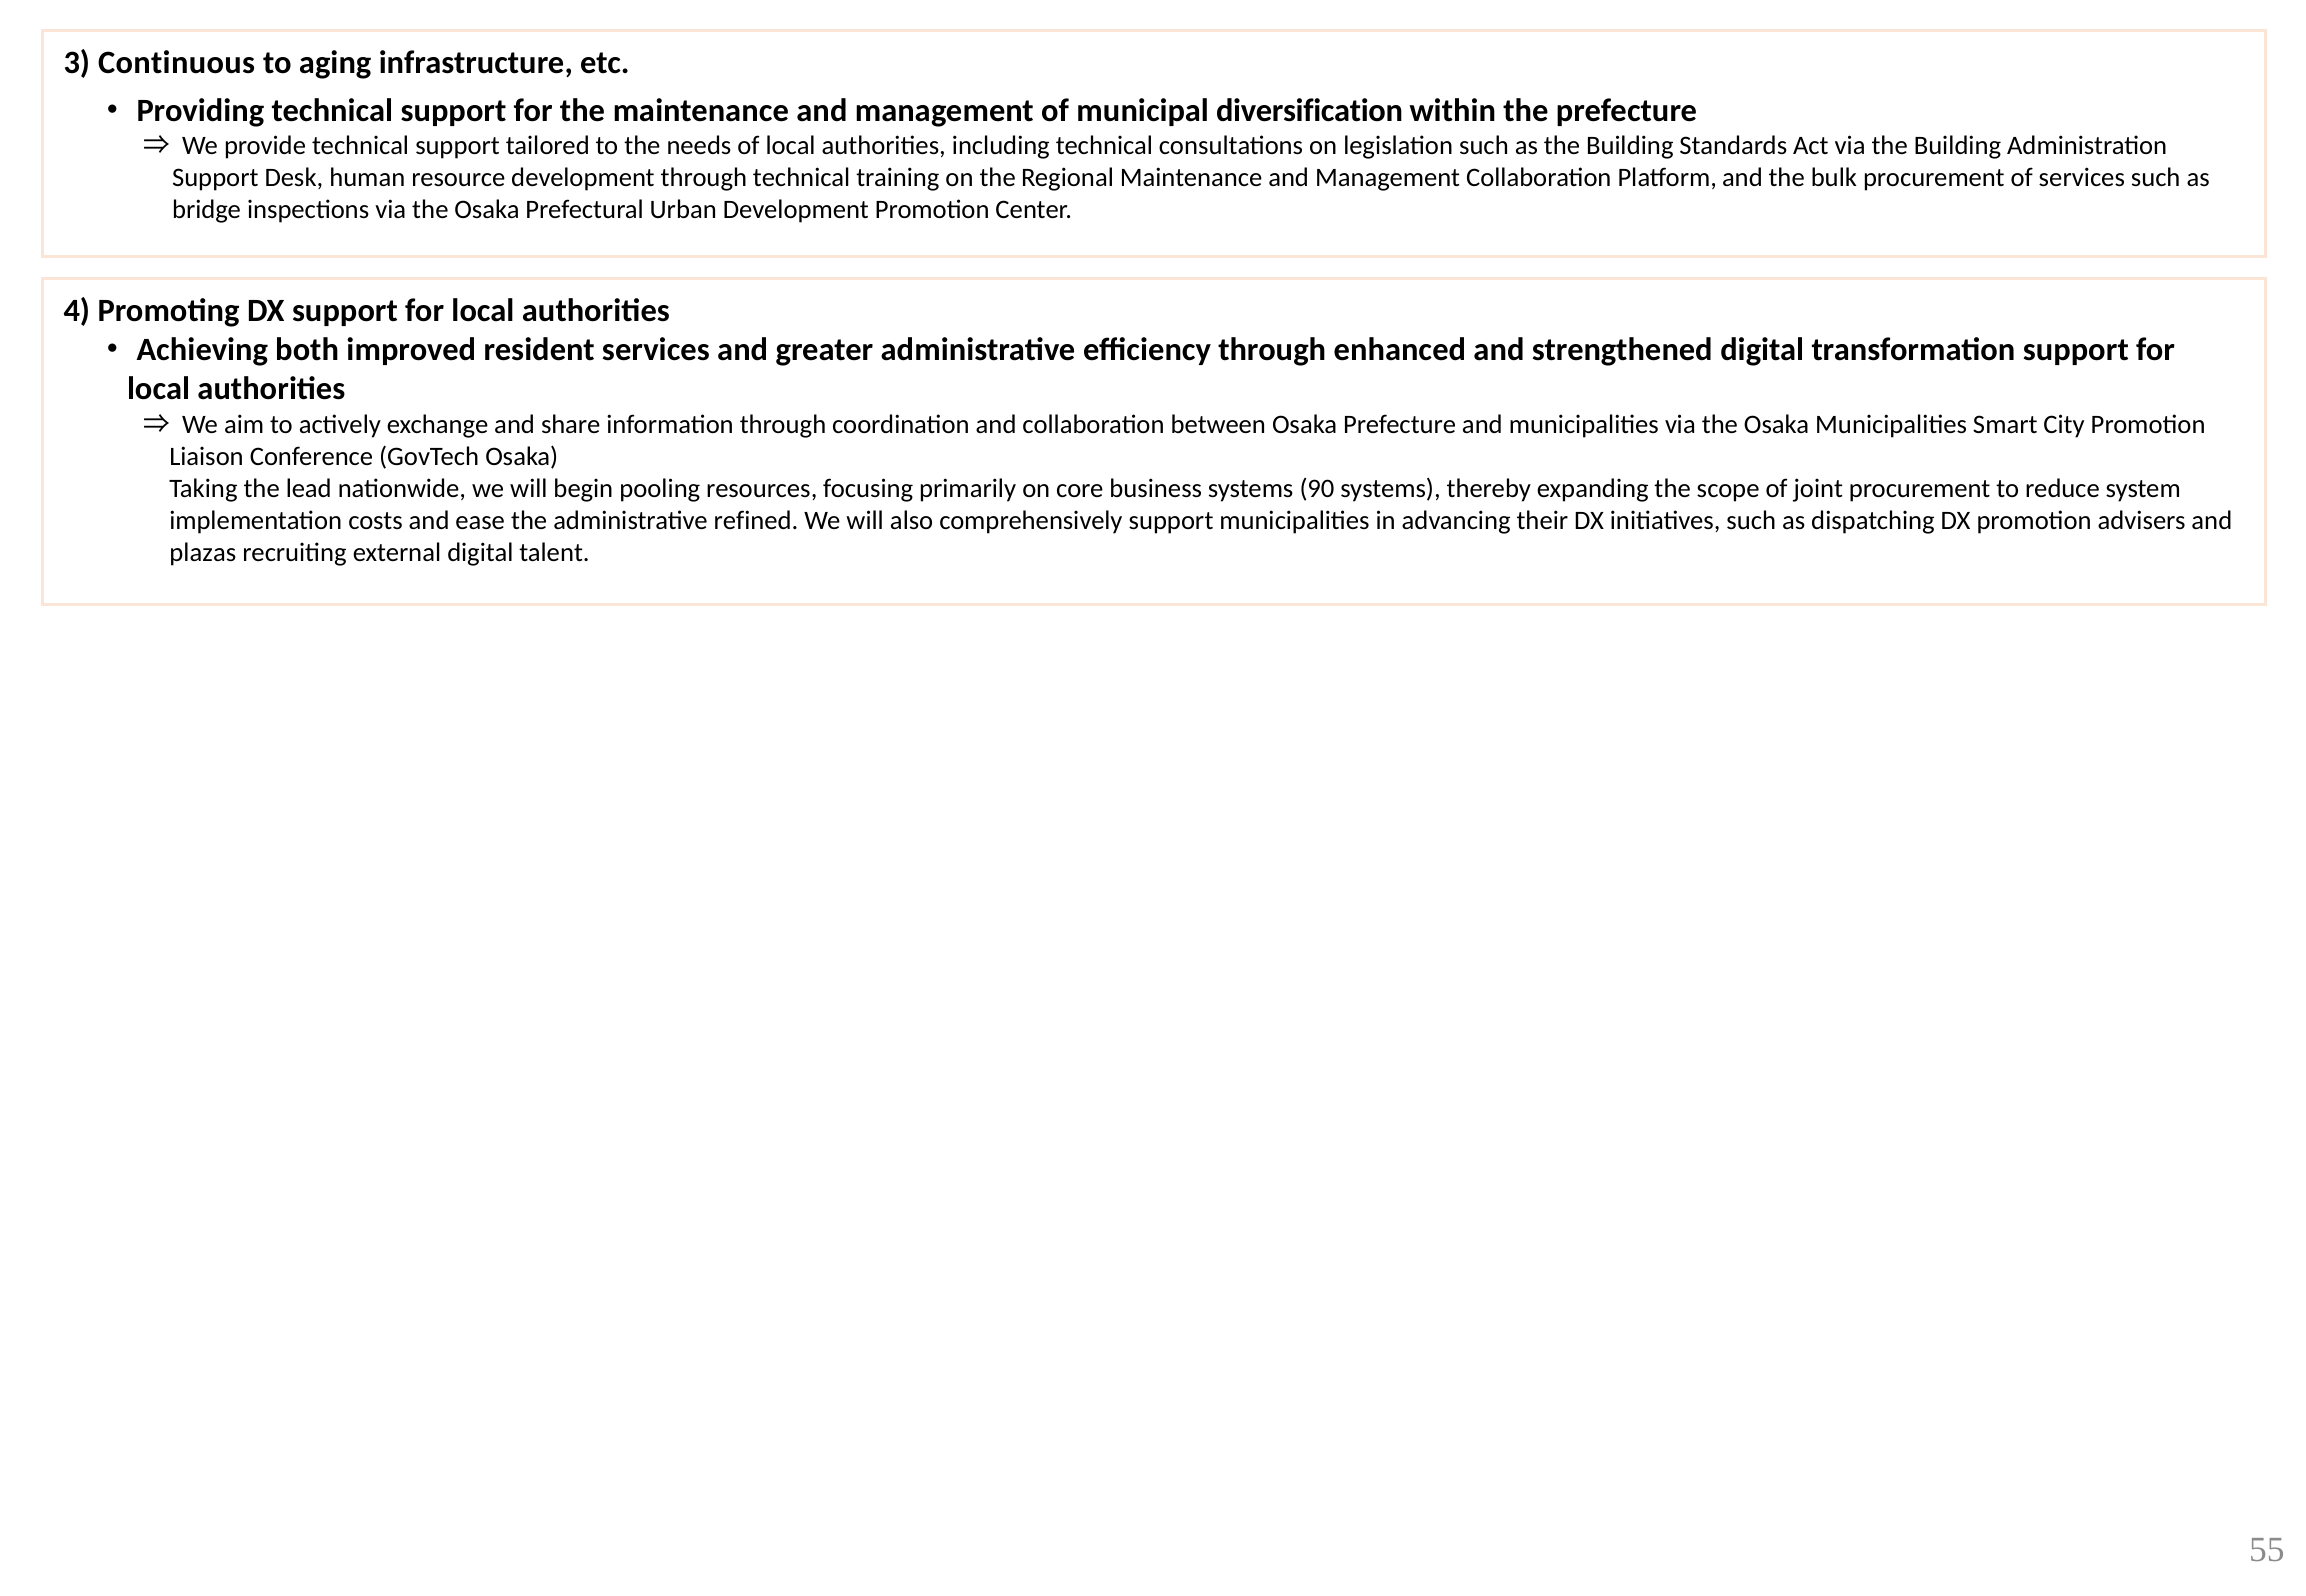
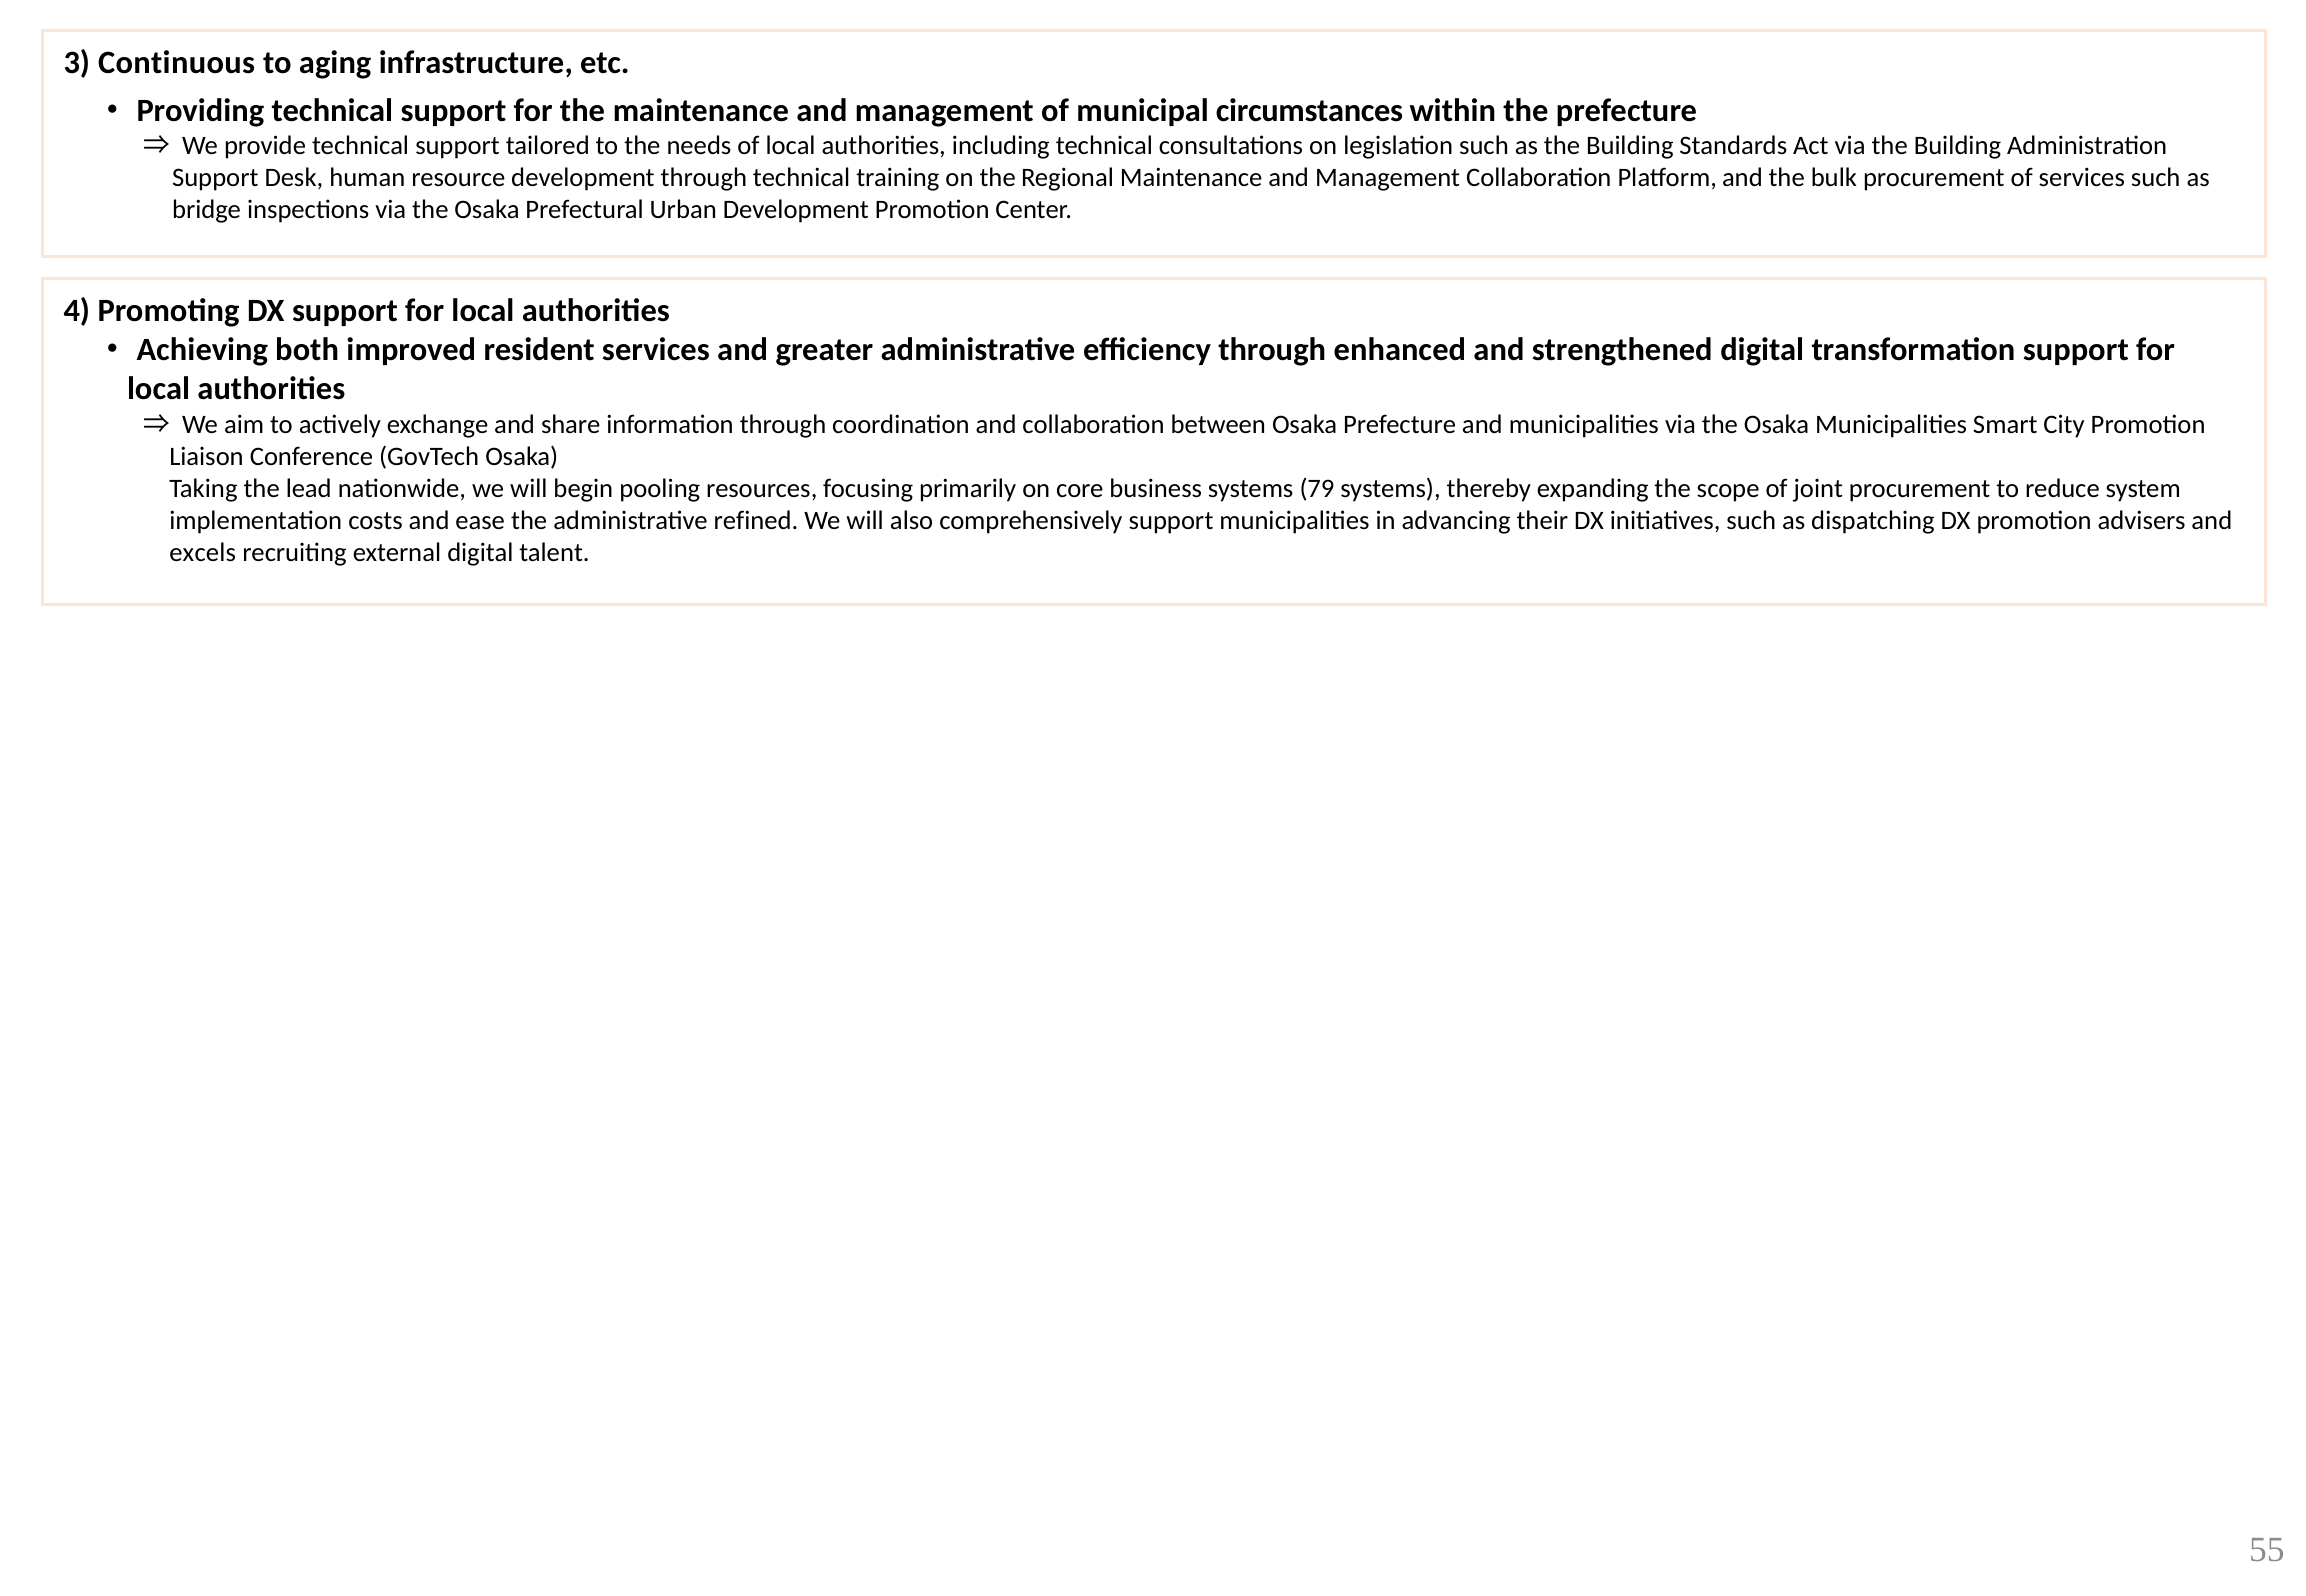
diversification: diversification -> circumstances (1310, 111)
90: 90 -> 79 (1317, 488)
plazas: plazas -> excels (203, 552)
